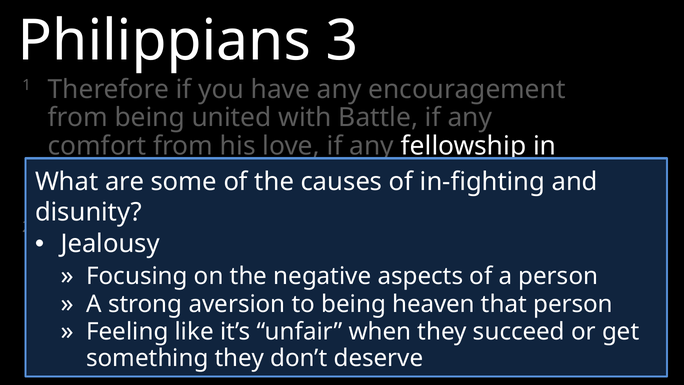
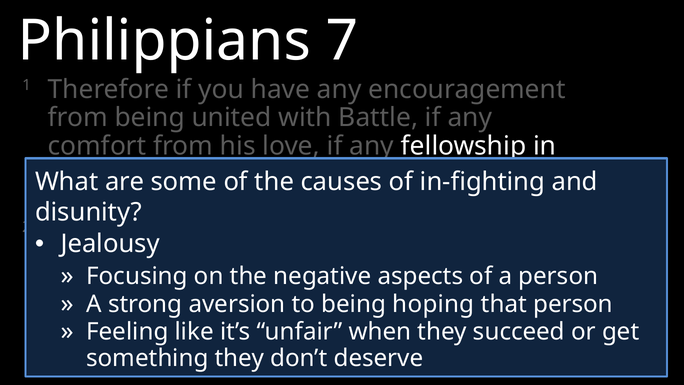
3: 3 -> 7 (342, 41)
heaven: heaven -> hoping (433, 304)
